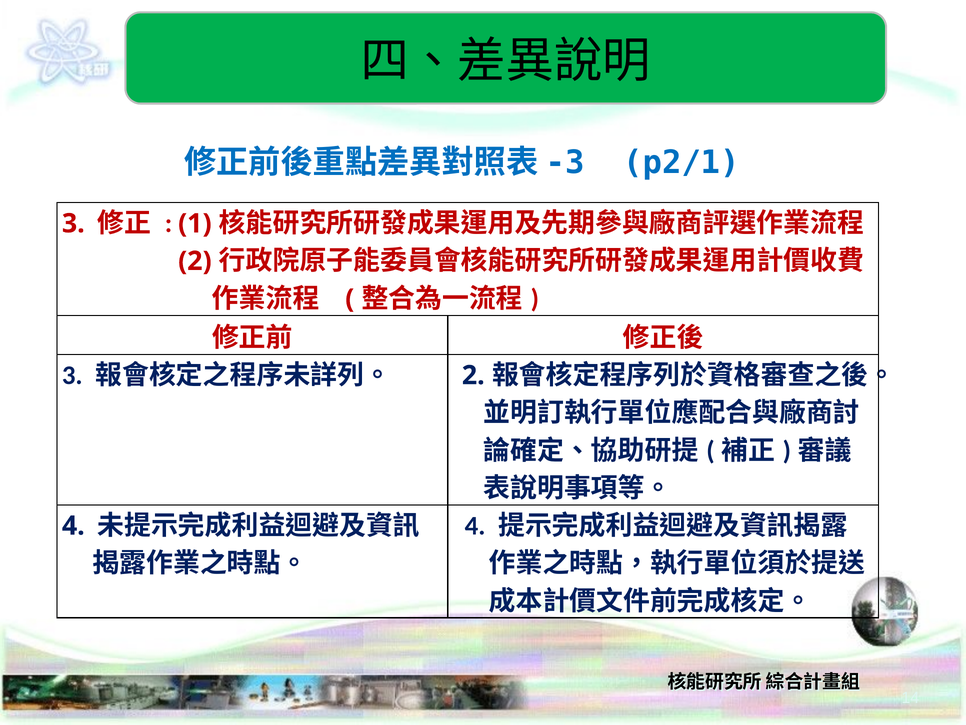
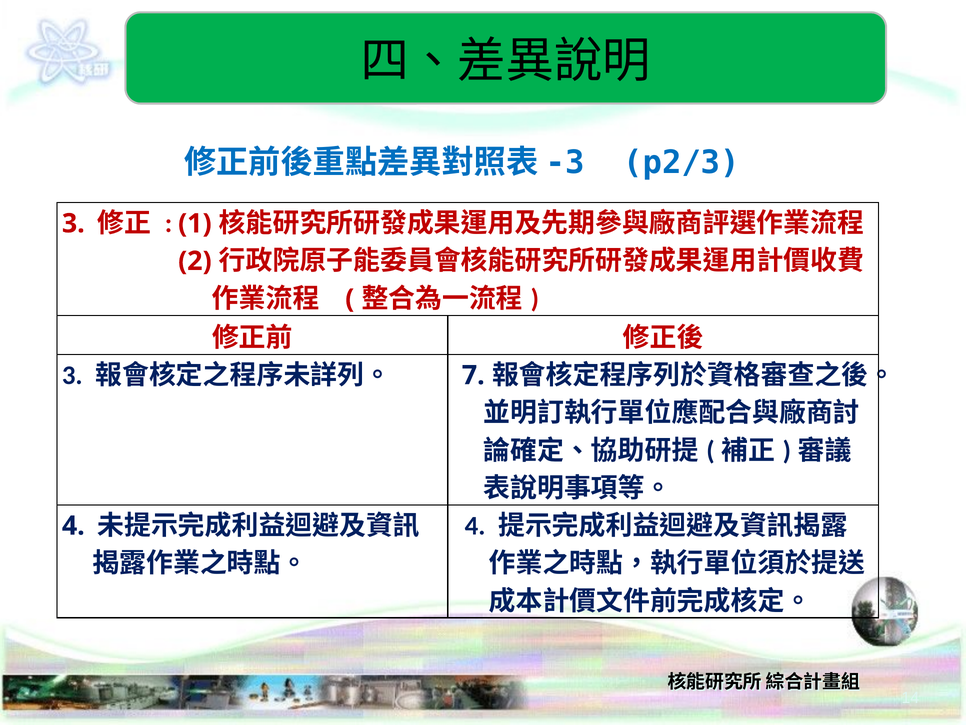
p2/1: p2/1 -> p2/3 (682, 162)
2: 2 -> 7 (473, 375)
